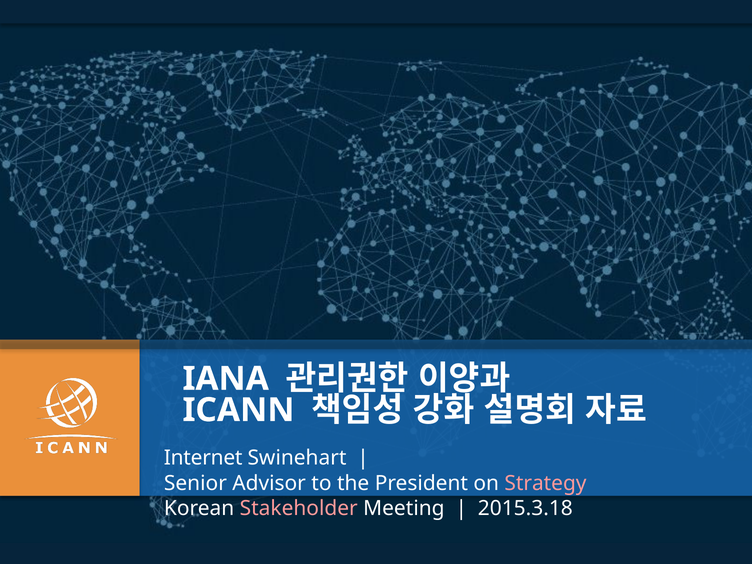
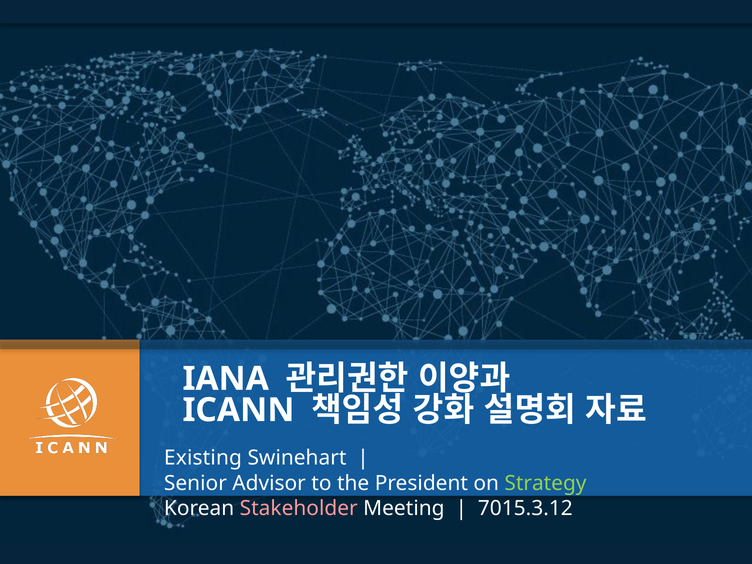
Internet: Internet -> Existing (203, 458)
Strategy colour: pink -> light green (545, 483)
2015.3.18: 2015.3.18 -> 7015.3.12 (525, 508)
